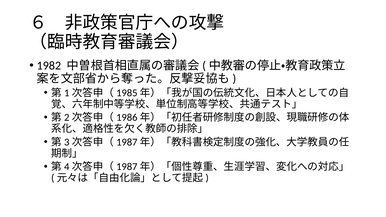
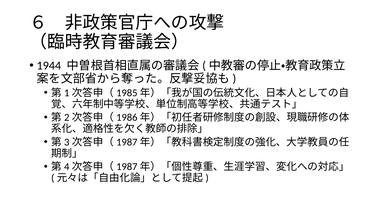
1982: 1982 -> 1944 (49, 66)
